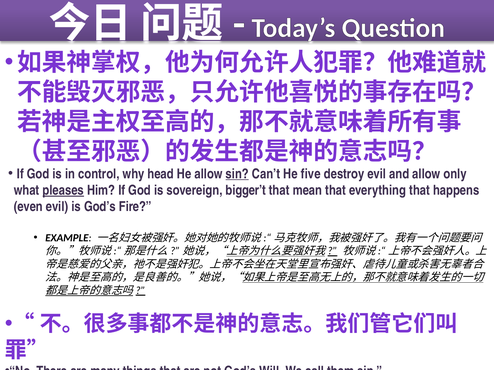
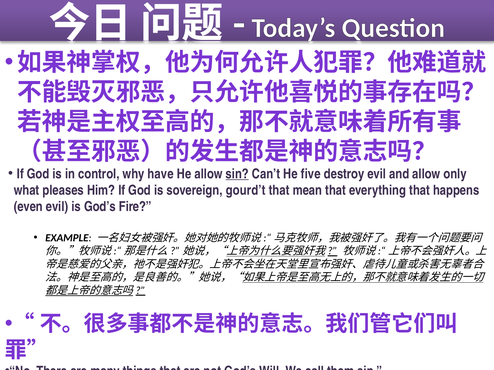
head: head -> have (161, 174)
pleases underline: present -> none (63, 191)
bigger’t: bigger’t -> gourd’t (246, 191)
